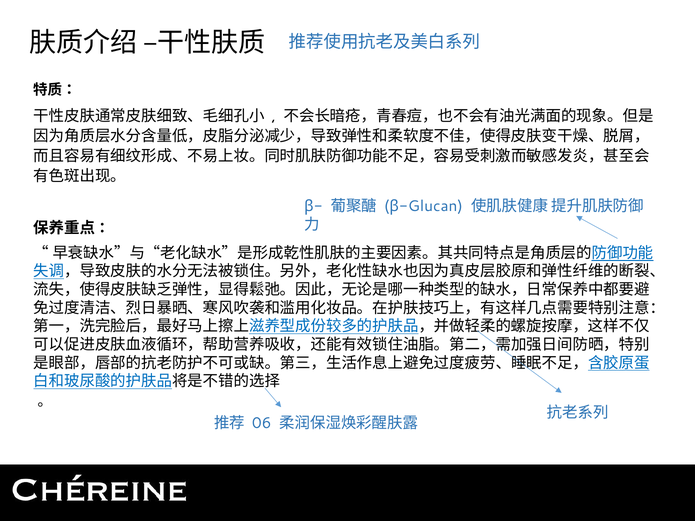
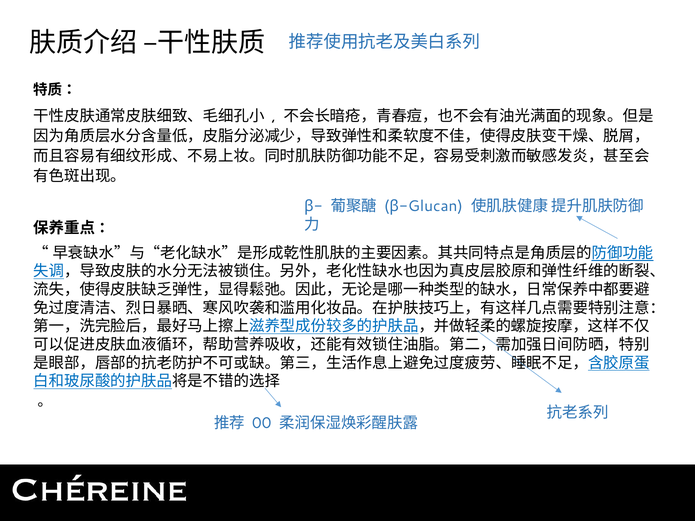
06: 06 -> 00 (262, 423)
